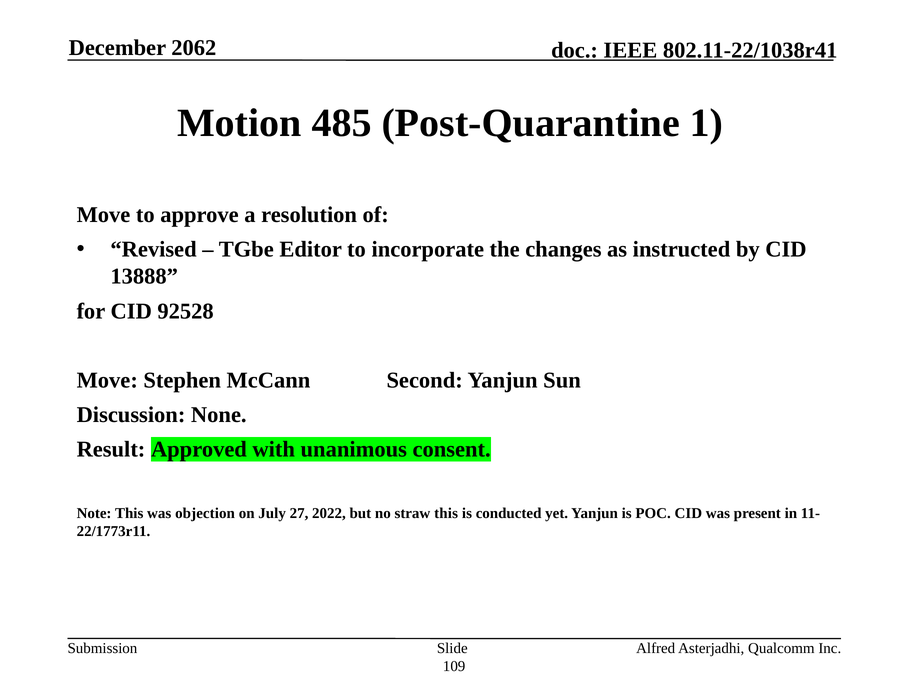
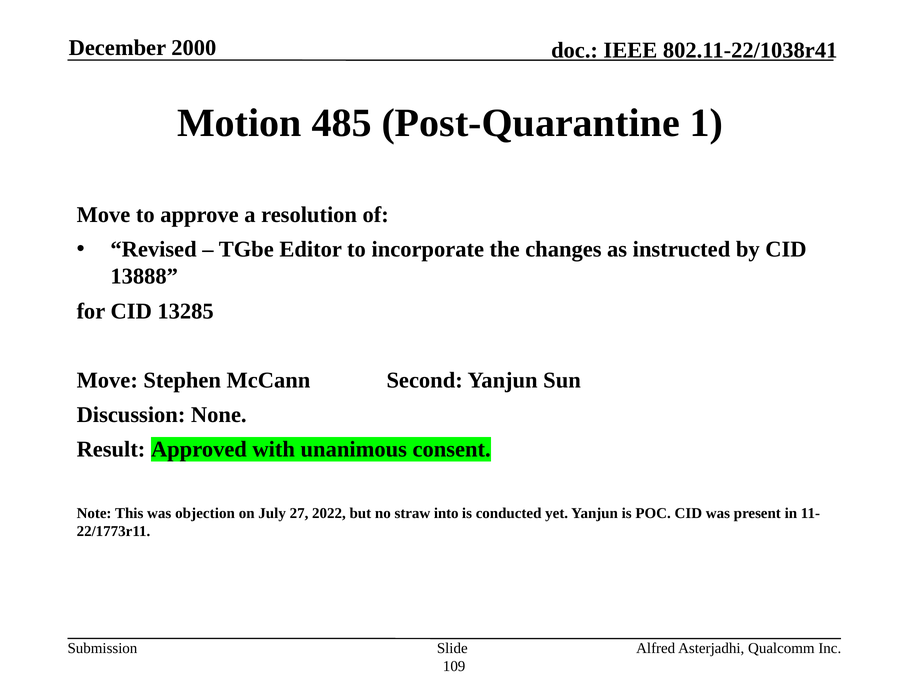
2062: 2062 -> 2000 (194, 48)
92528: 92528 -> 13285 (186, 311)
straw this: this -> into (446, 513)
